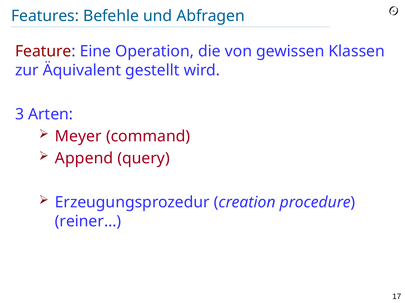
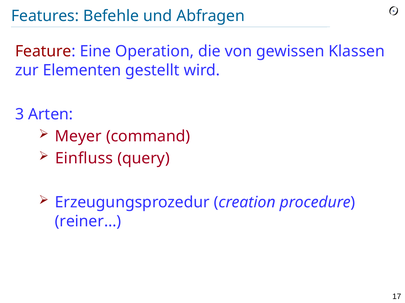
Äquivalent: Äquivalent -> Elementen (82, 70)
Append: Append -> Einfluss (84, 159)
